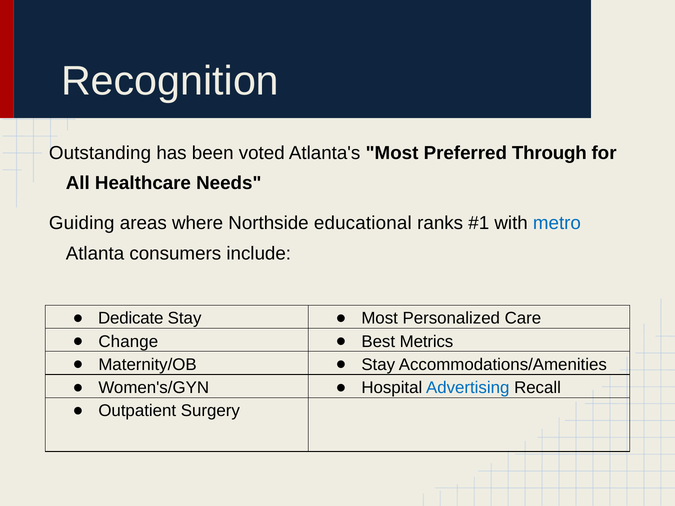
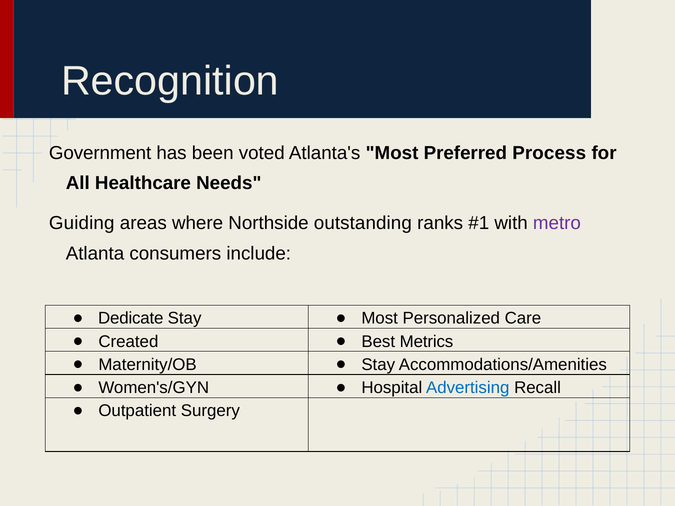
Outstanding: Outstanding -> Government (100, 153)
Through: Through -> Process (549, 153)
educational: educational -> outstanding (363, 223)
metro colour: blue -> purple (557, 223)
Change: Change -> Created (128, 342)
